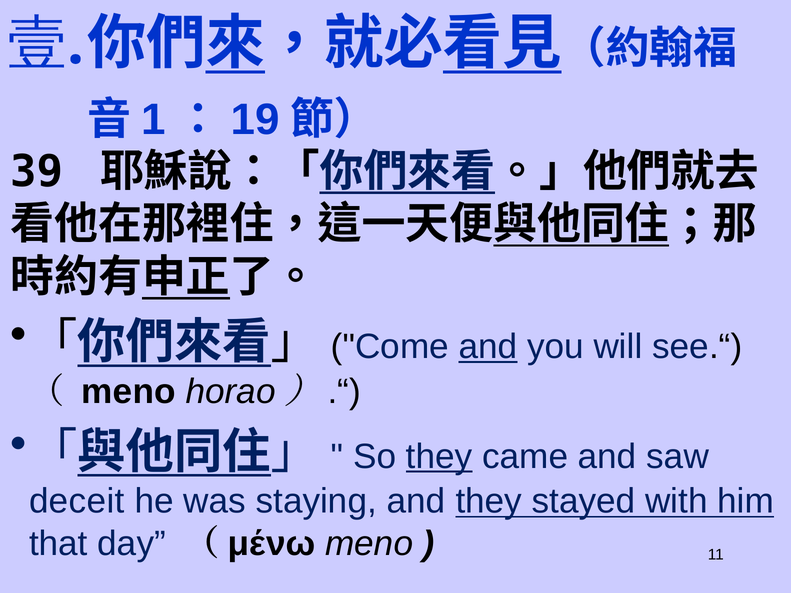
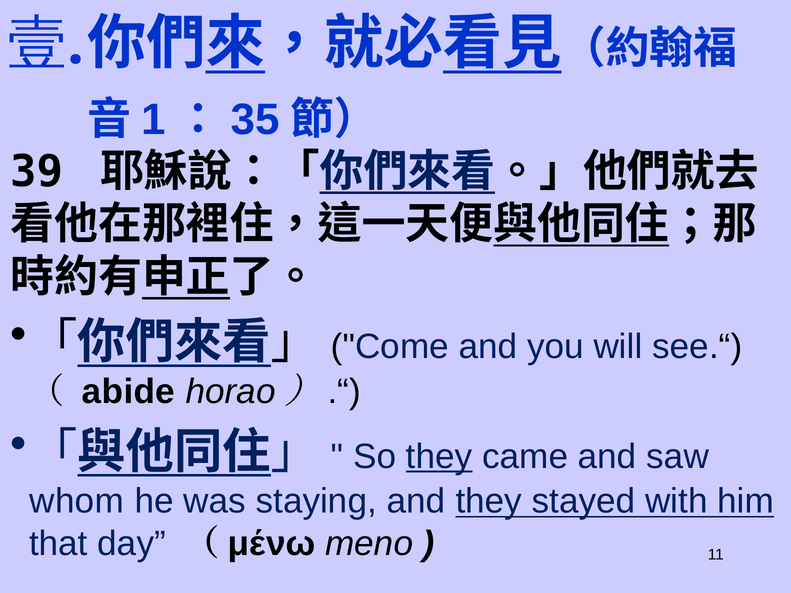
19: 19 -> 35 (255, 120)
and underline: present -> none (488, 347)
meno: meno -> abide (128, 392)
deceit: deceit -> whom (77, 502)
